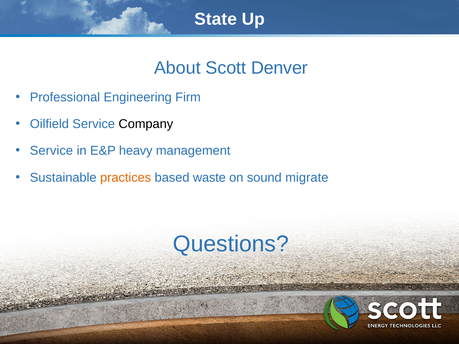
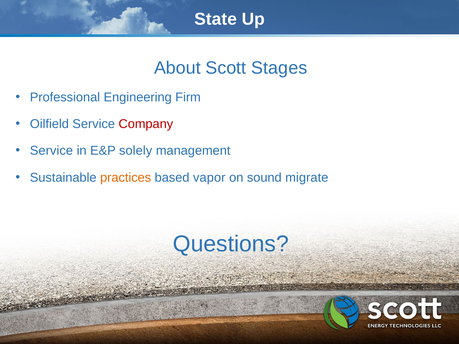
Denver: Denver -> Stages (279, 68)
Company colour: black -> red (146, 124)
heavy: heavy -> solely (136, 151)
waste: waste -> vapor (209, 178)
